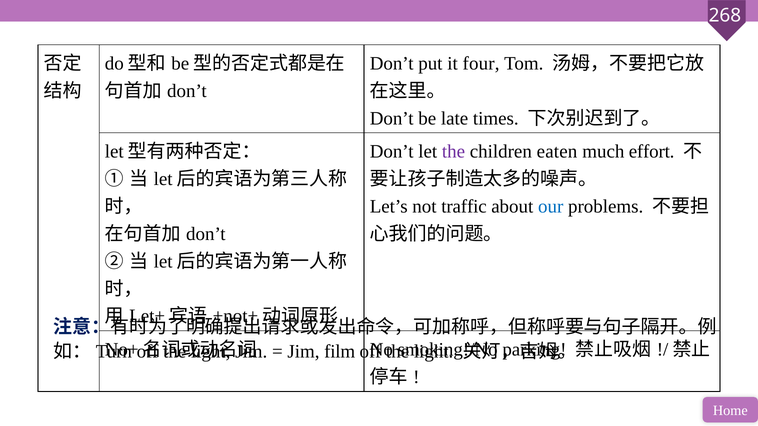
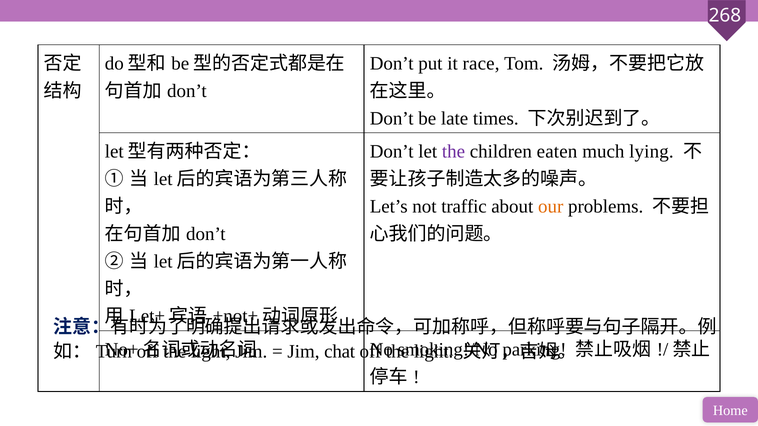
four: four -> race (481, 63)
effort: effort -> lying (651, 152)
our colour: blue -> orange (551, 207)
film: film -> chat (340, 352)
